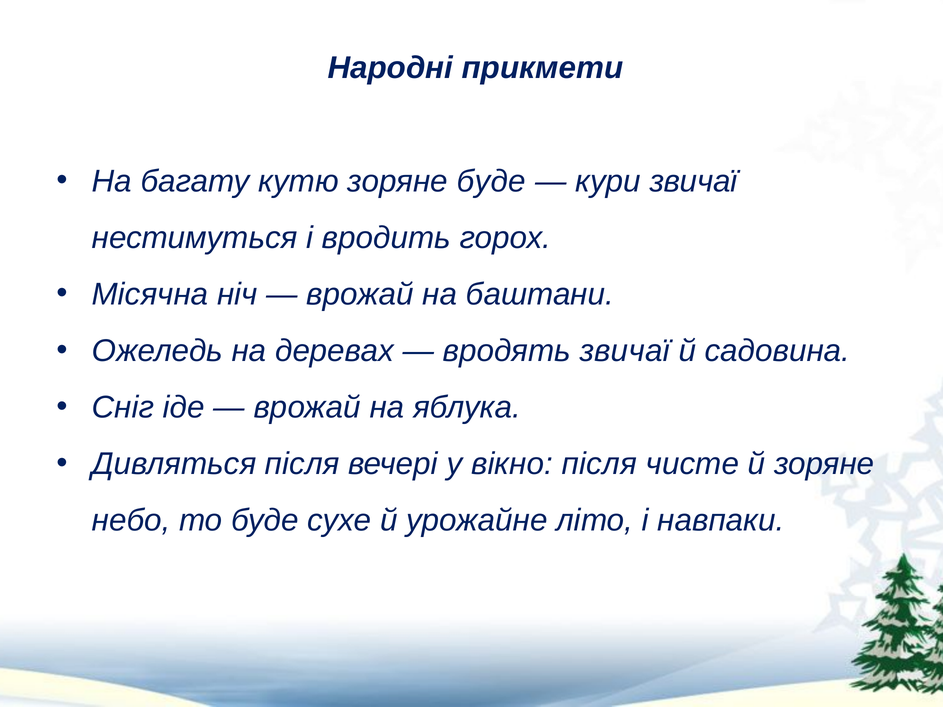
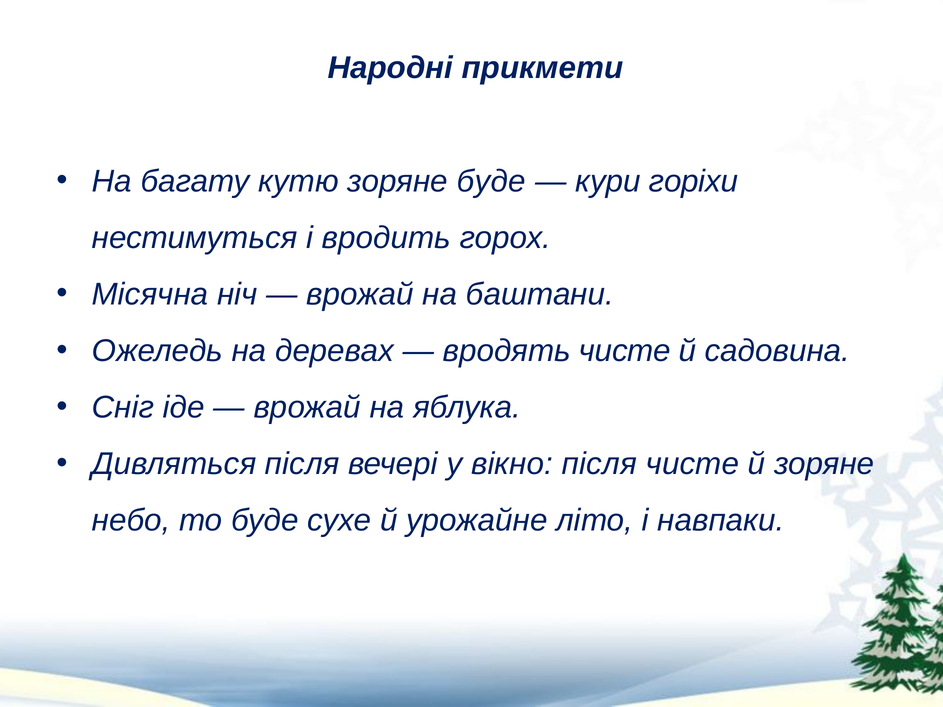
кури звичаї: звичаї -> горіхи (693, 181)
вродять звичаї: звичаї -> чисте (625, 351)
